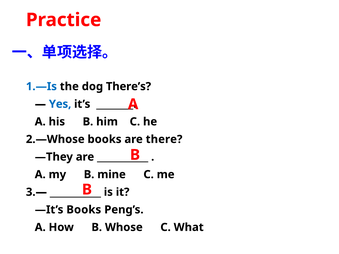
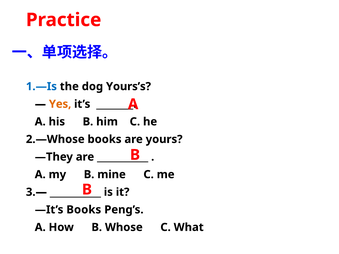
There’s: There’s -> Yours’s (128, 87)
Yes colour: blue -> orange (60, 104)
there: there -> yours (164, 139)
